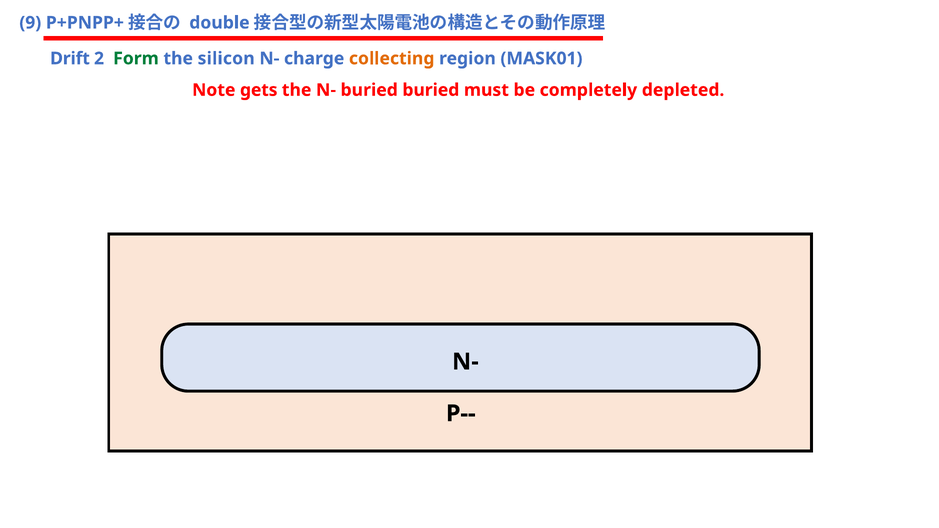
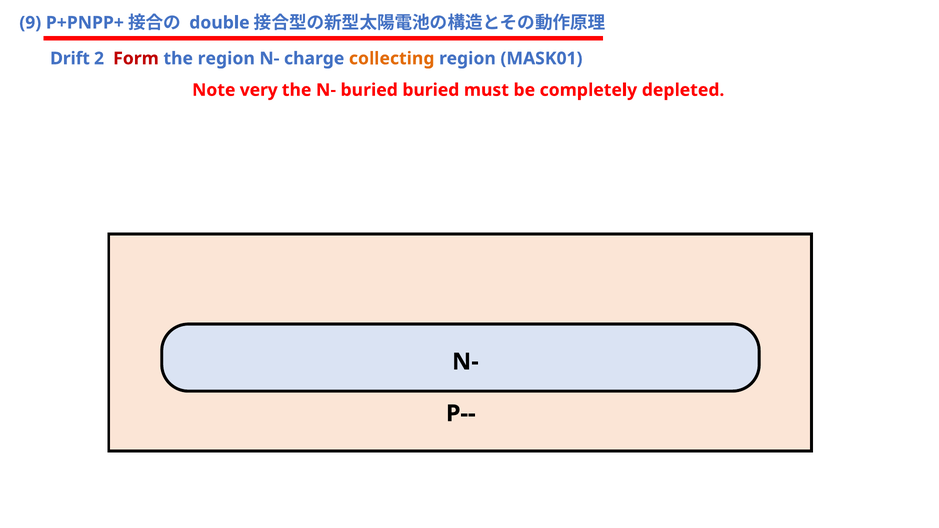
Form colour: green -> red (136, 59)
the silicon: silicon -> region (226, 59)
gets: gets -> very (259, 90)
